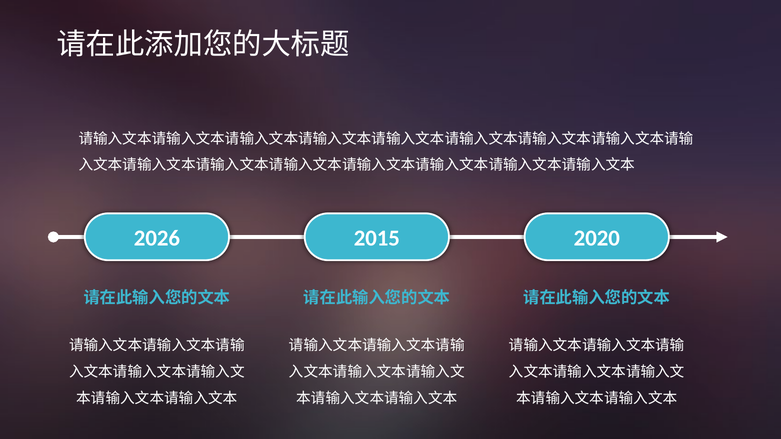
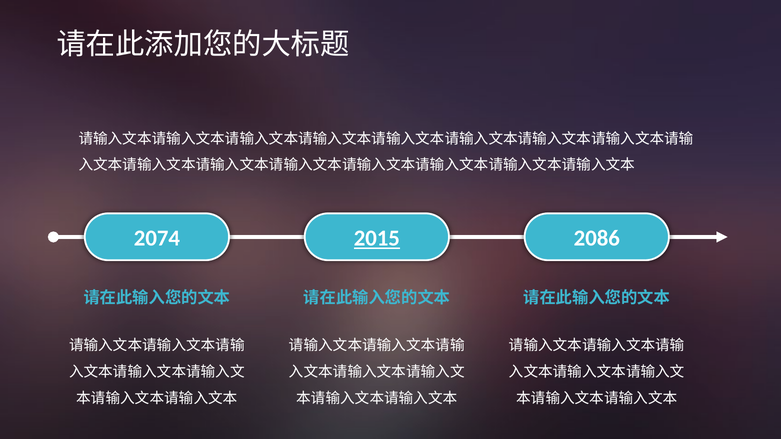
2026: 2026 -> 2074 (157, 239)
2015 underline: none -> present (377, 239)
2020: 2020 -> 2086 (597, 239)
